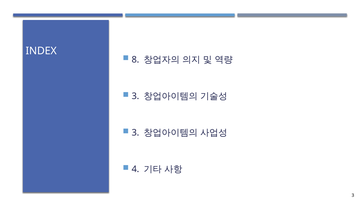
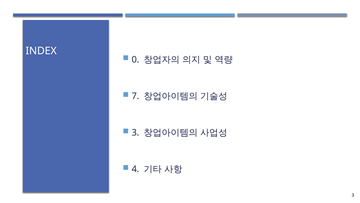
8: 8 -> 0 (135, 59)
3: 3 -> 7 (135, 96)
